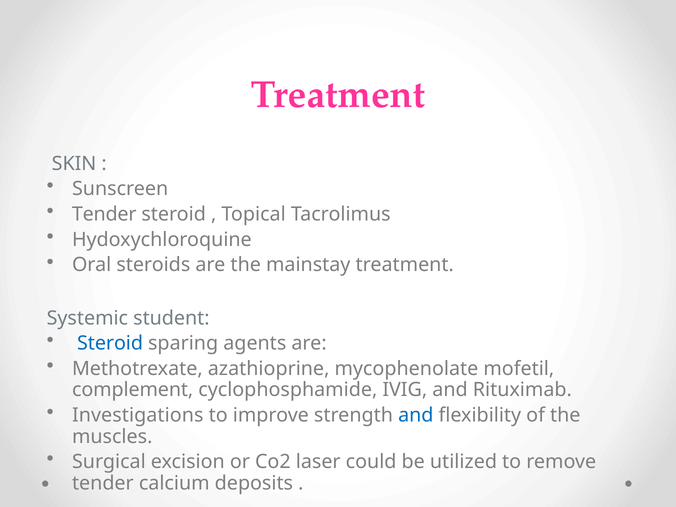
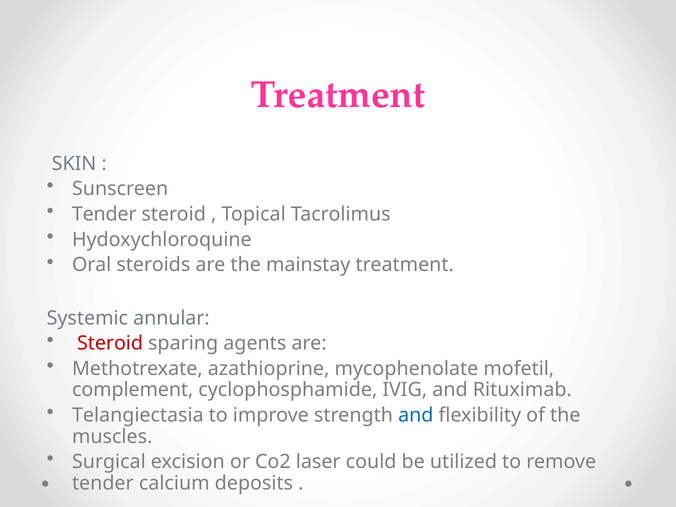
student: student -> annular (171, 318)
Steroid colour: blue -> red (110, 343)
Investigations: Investigations -> Telangiectasia (138, 415)
